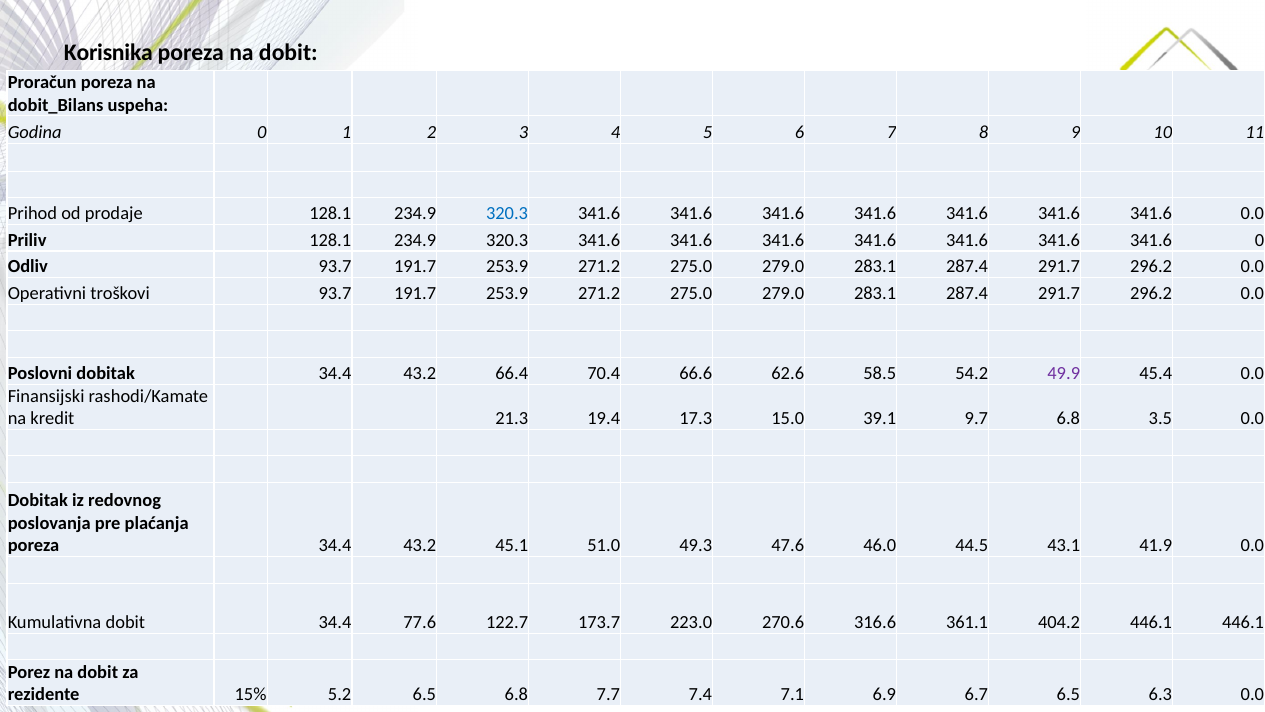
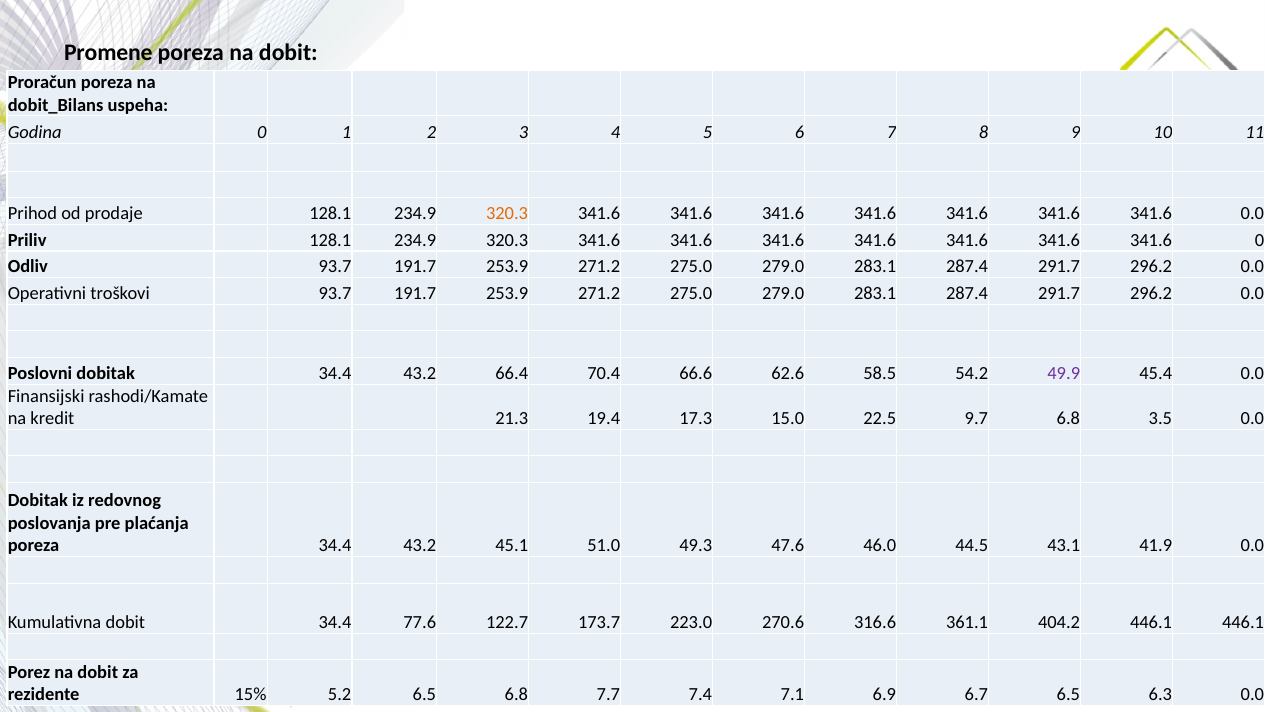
Korisnika: Korisnika -> Promene (108, 53)
320.3 colour: blue -> orange (507, 213)
39.1: 39.1 -> 22.5 (880, 418)
